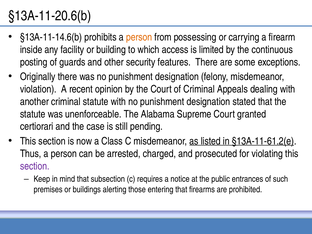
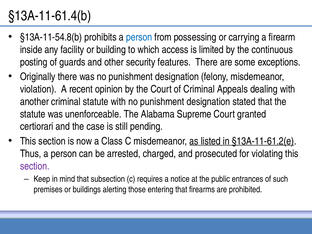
§13A-11-20.6(b: §13A-11-20.6(b -> §13A-11-61.4(b (50, 16)
§13A-11-14.6(b: §13A-11-14.6(b -> §13A-11-54.8(b (51, 37)
person colour: orange -> blue (139, 37)
